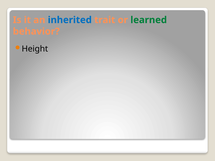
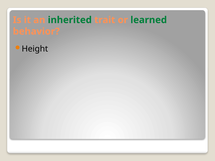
inherited colour: blue -> green (70, 20)
